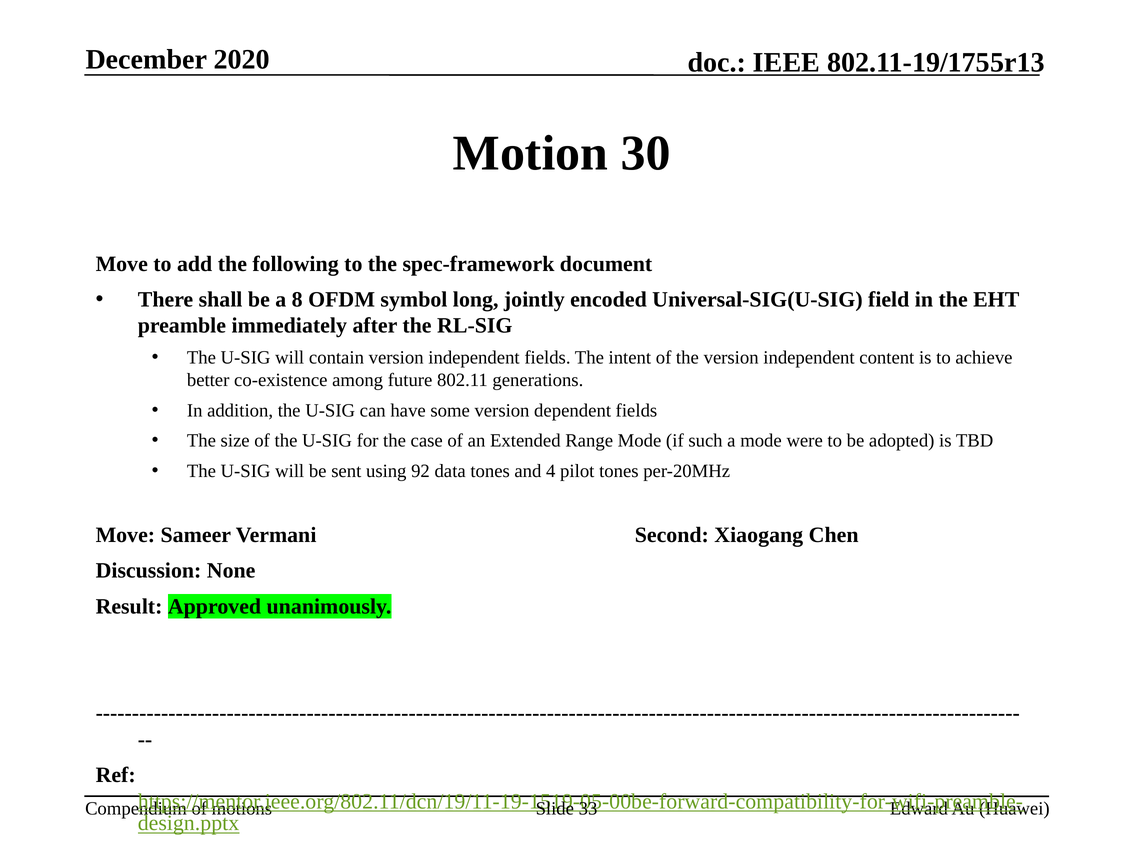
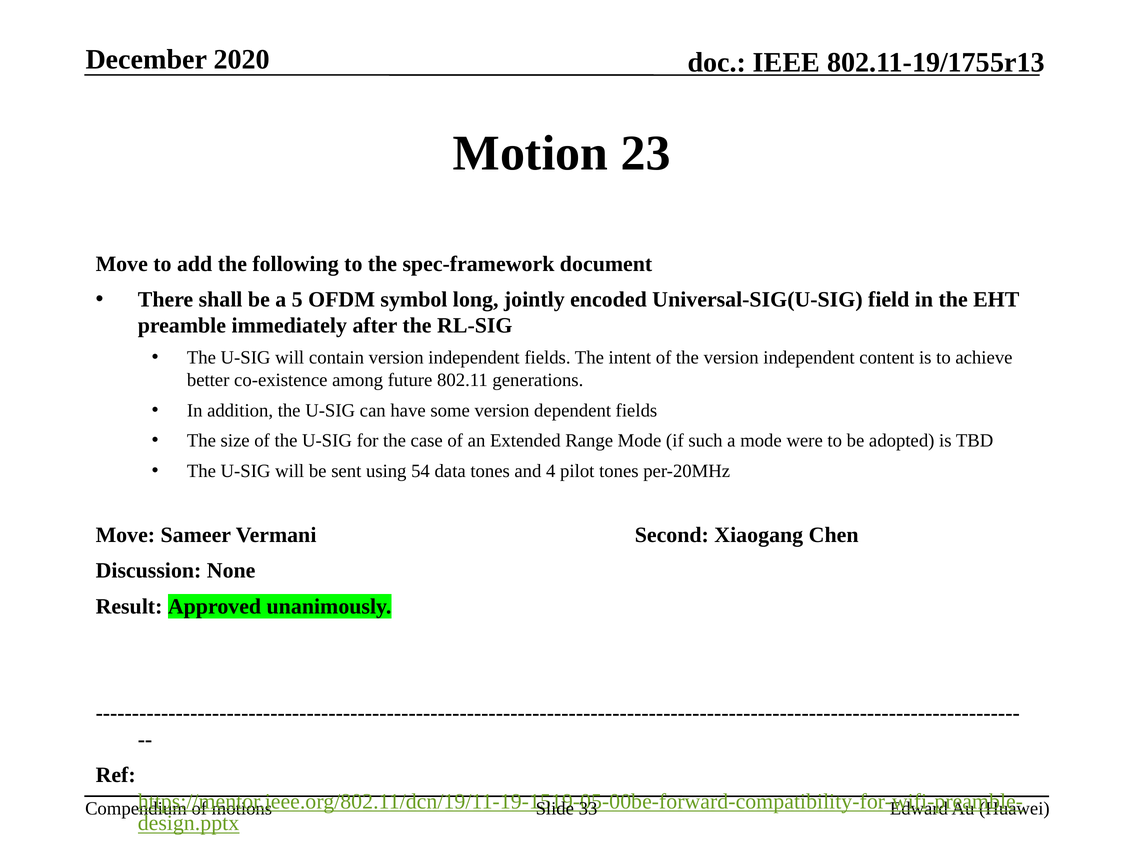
30: 30 -> 23 (646, 153)
8: 8 -> 5 (297, 299)
92: 92 -> 54 (420, 471)
